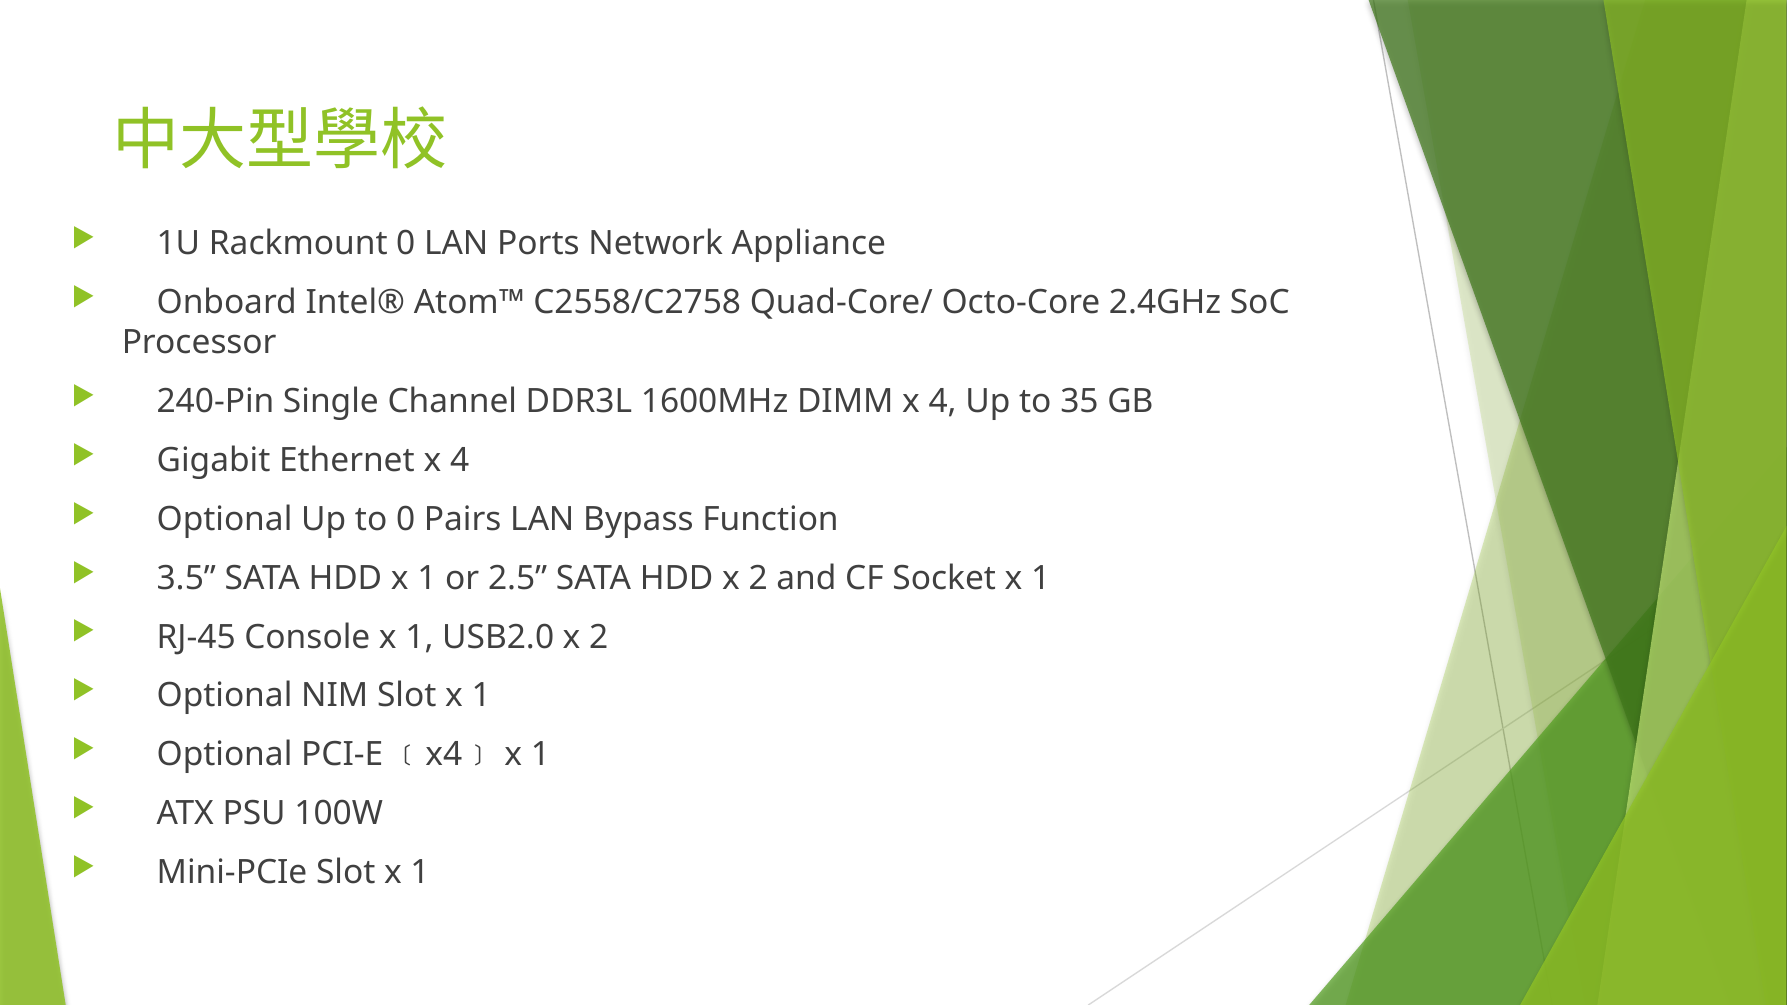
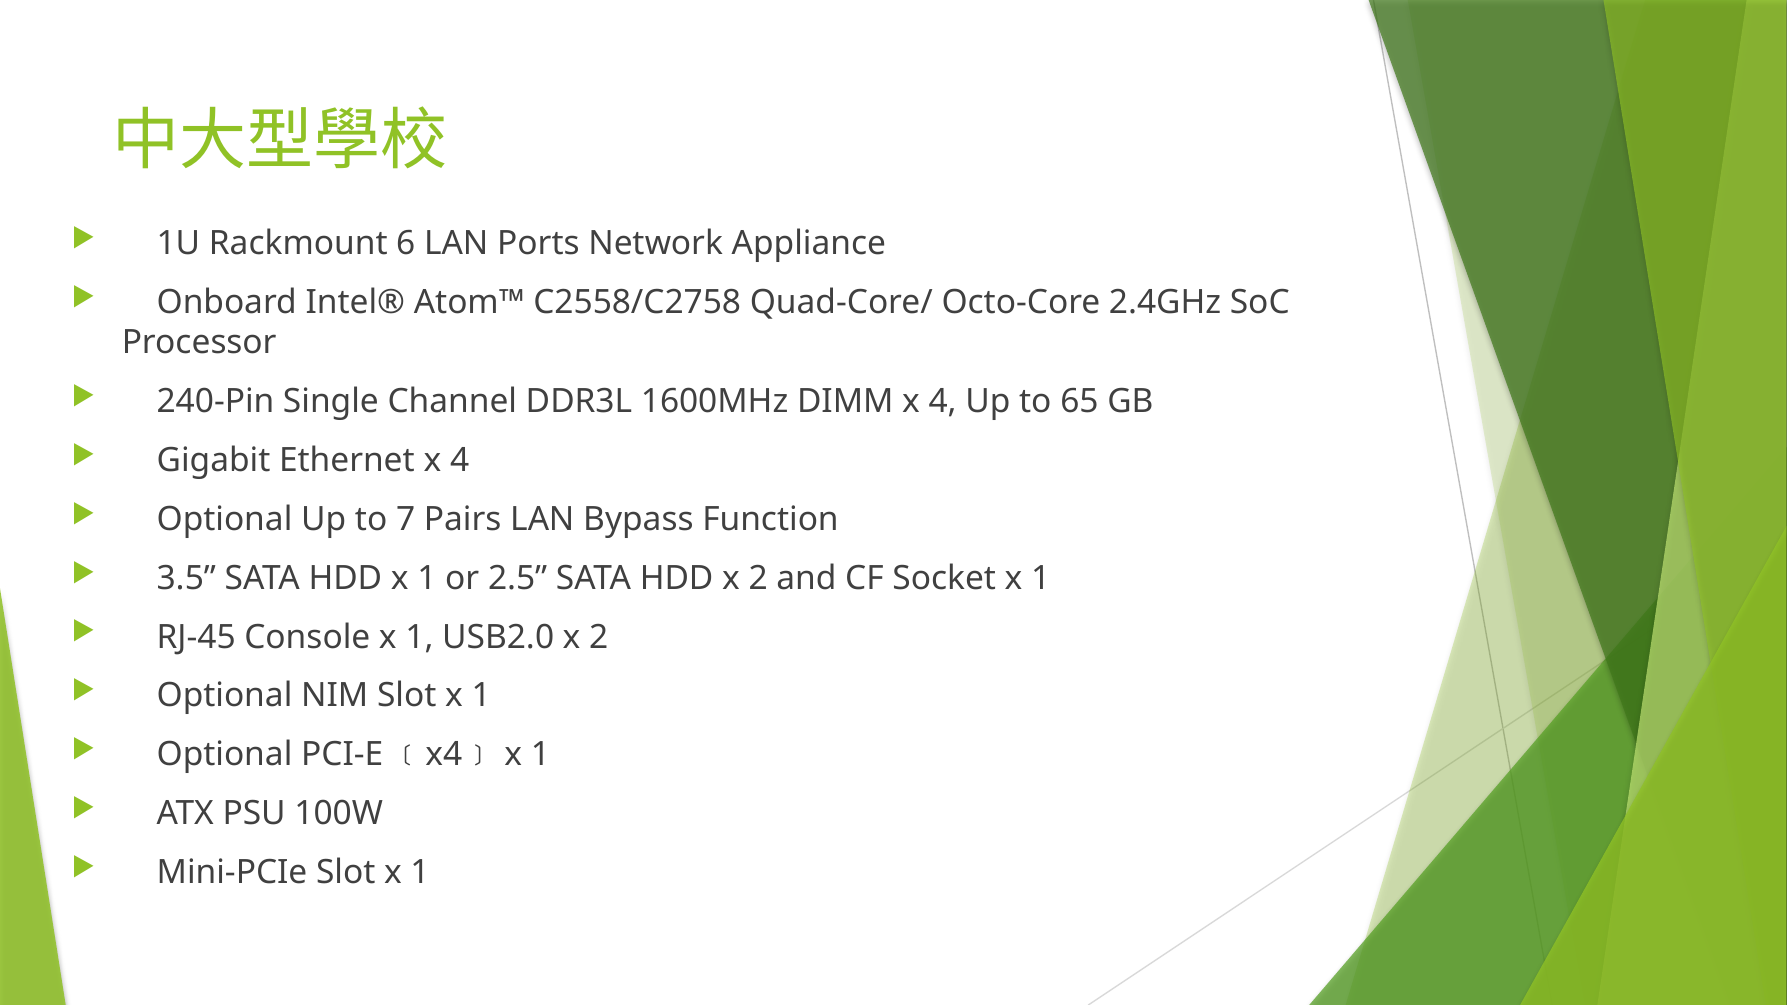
Rackmount 0: 0 -> 6 (406, 244)
35: 35 -> 65 (1079, 402)
to 0: 0 -> 7 (406, 519)
